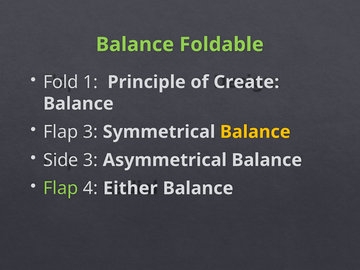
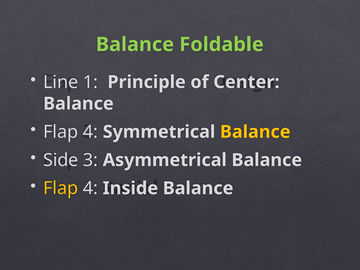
Fold: Fold -> Line (61, 82)
Create: Create -> Center (246, 82)
3: 3 -> 4 (90, 132)
Flap colour: light green -> yellow (61, 188)
Either: Either -> Inside (130, 188)
